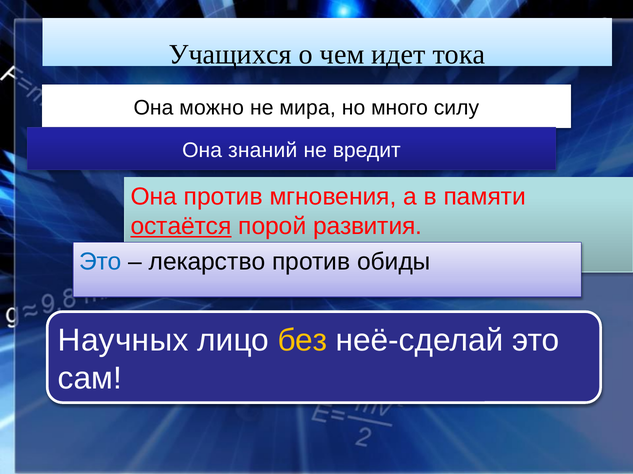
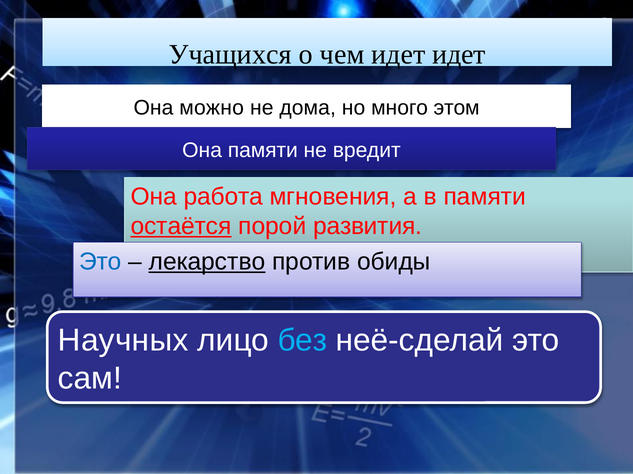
идет тока: тока -> идет (459, 55)
мира: мира -> дома (308, 108)
силу: силу -> этом (457, 108)
Она знаний: знаний -> памяти (263, 150)
Она против: против -> работа (223, 197)
лекарство underline: none -> present (207, 262)
без colour: yellow -> light blue (302, 341)
